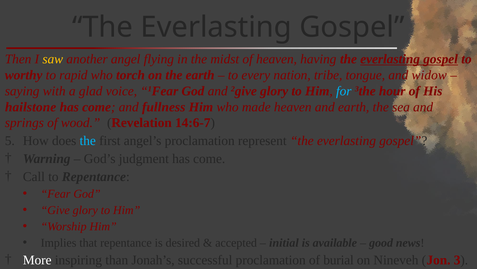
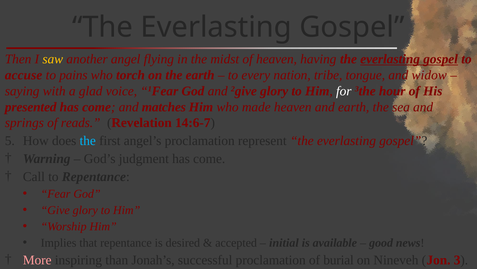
worthy: worthy -> accuse (24, 75)
rapid: rapid -> pains (73, 75)
for colour: light blue -> white (344, 91)
hailstone: hailstone -> presented (31, 107)
fullness: fullness -> matches (164, 107)
wood: wood -> reads (81, 123)
More colour: white -> pink (37, 259)
